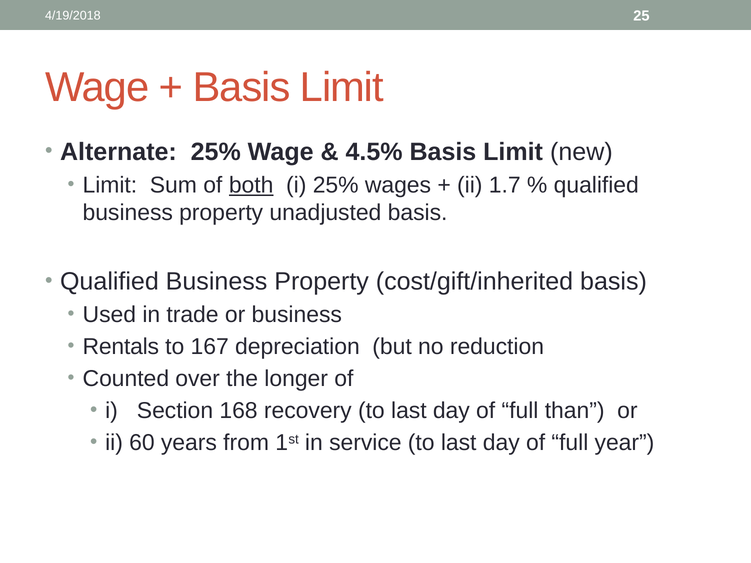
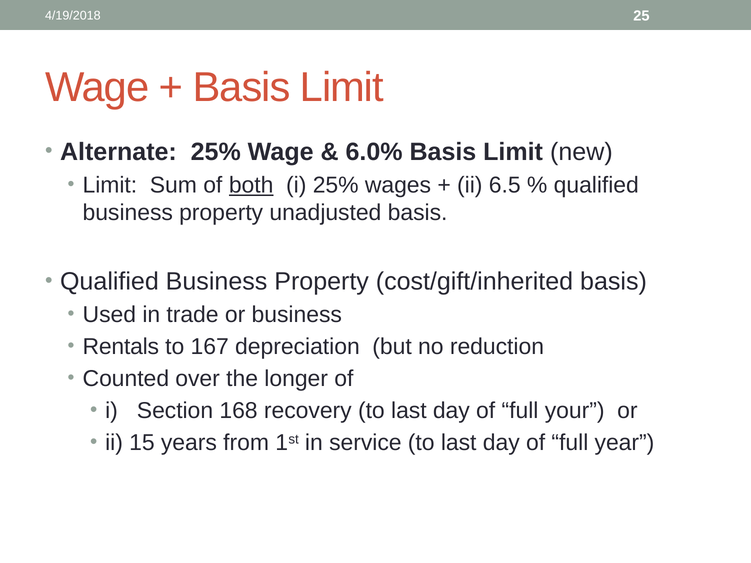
4.5%: 4.5% -> 6.0% (374, 152)
1.7: 1.7 -> 6.5 (505, 185)
than: than -> your (575, 411)
60: 60 -> 15 (142, 443)
